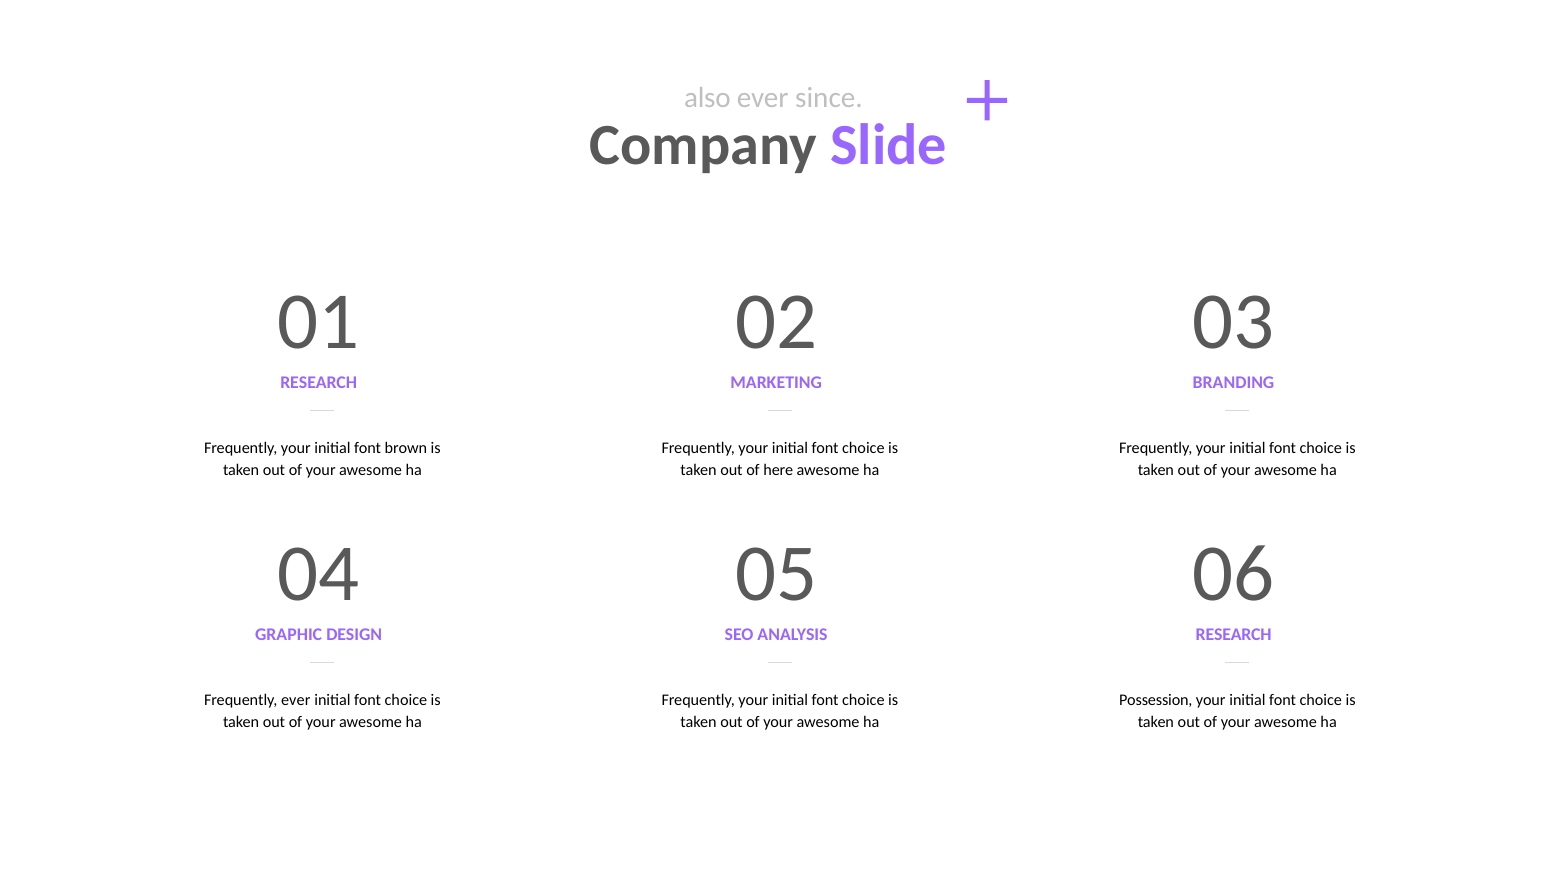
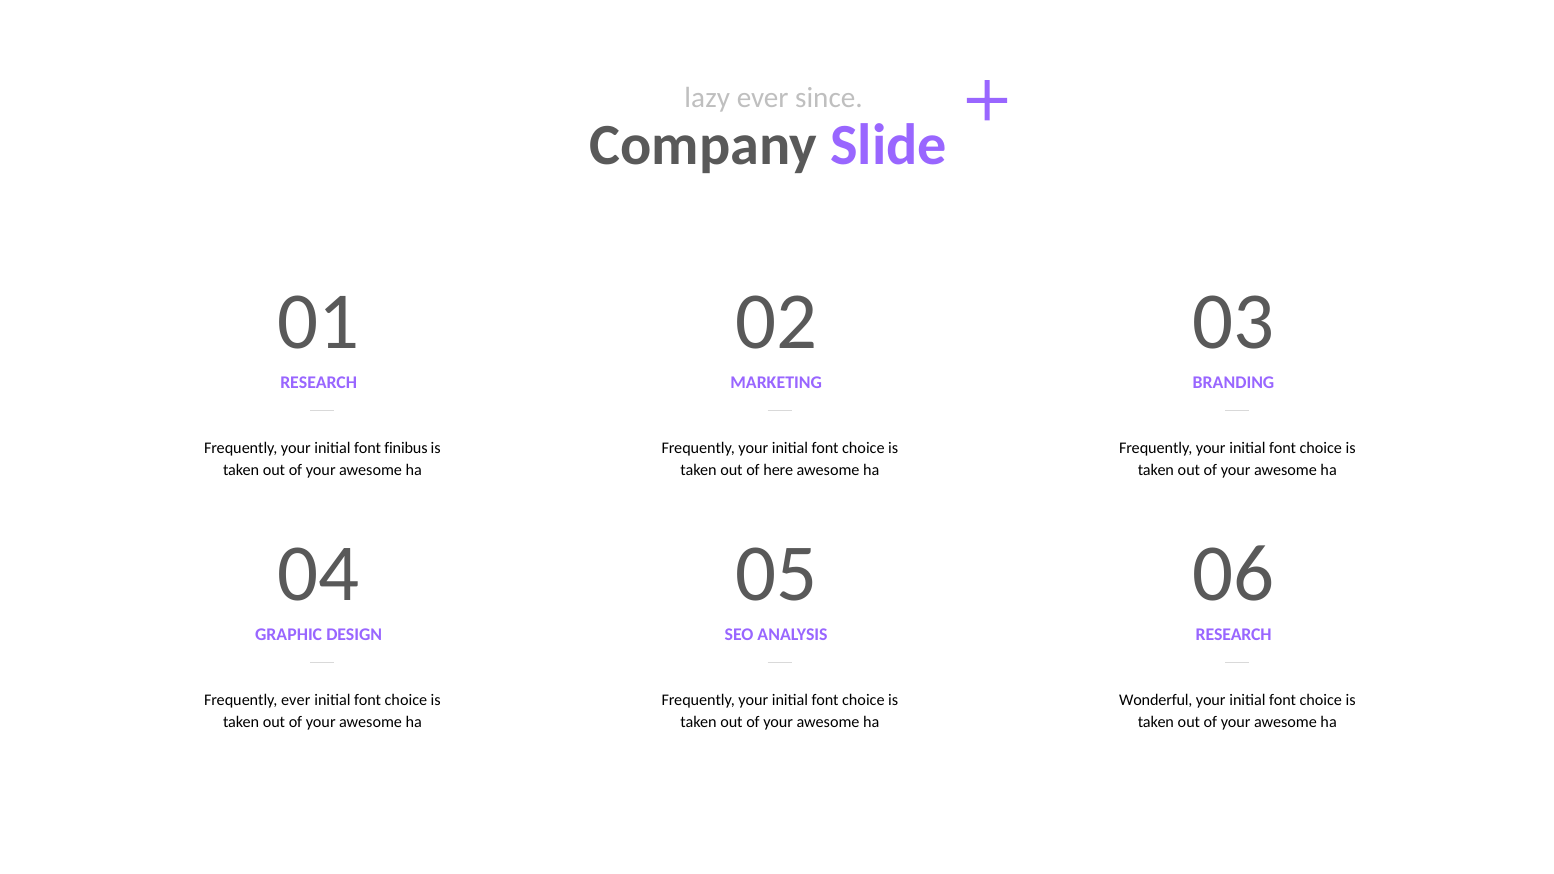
also: also -> lazy (707, 98)
brown: brown -> finibus (406, 448)
Possession: Possession -> Wonderful (1156, 700)
